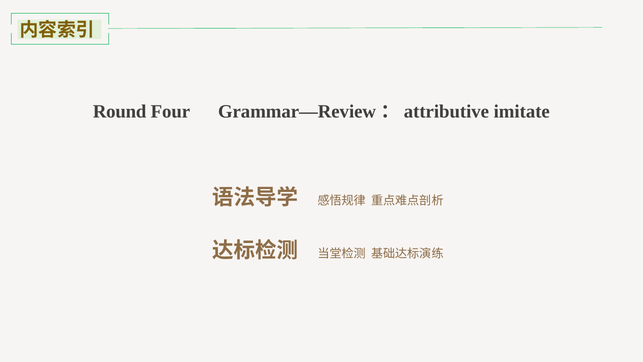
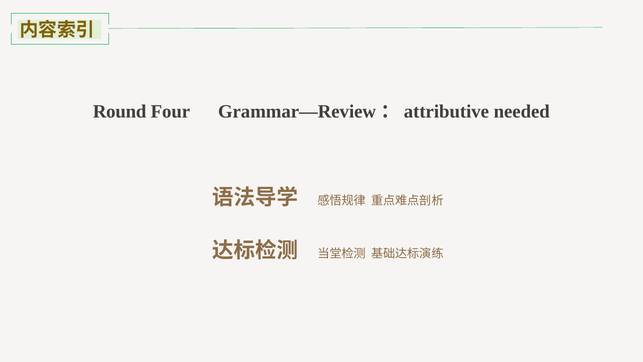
imitate: imitate -> needed (522, 111)
